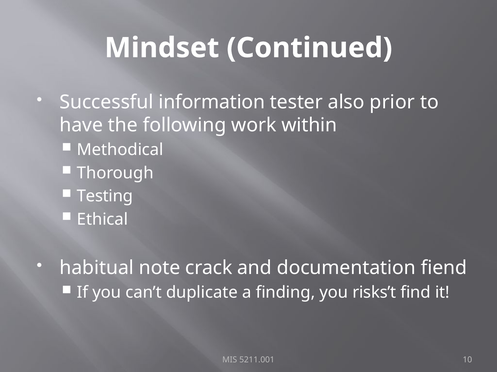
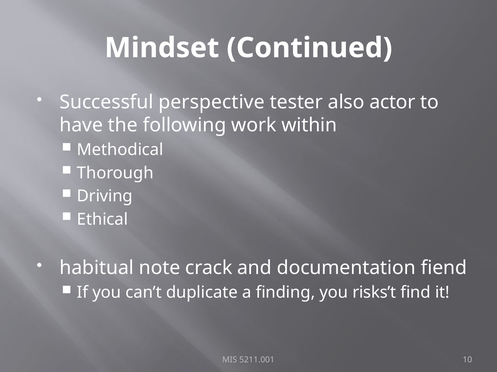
information: information -> perspective (212, 102)
prior: prior -> actor (392, 102)
Testing: Testing -> Driving (105, 197)
